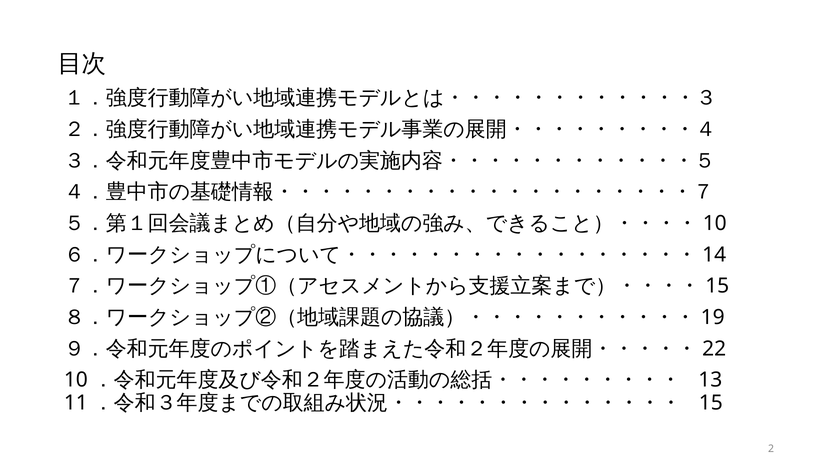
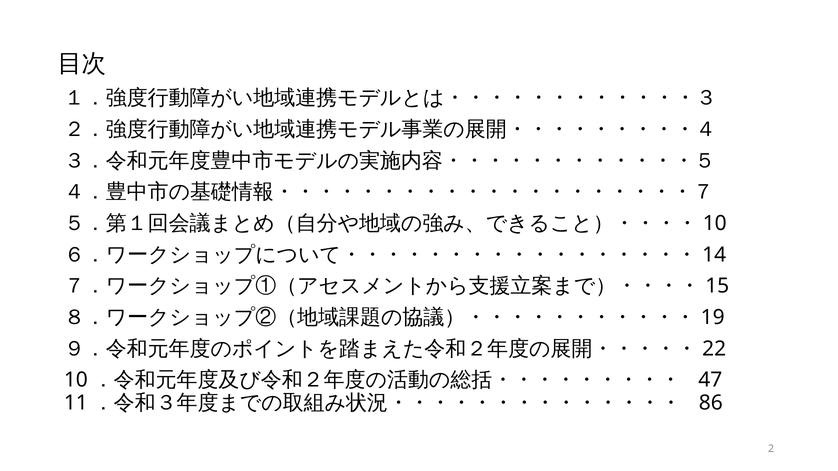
13: 13 -> 47 (710, 380)
15: 15 -> 86 (711, 403)
